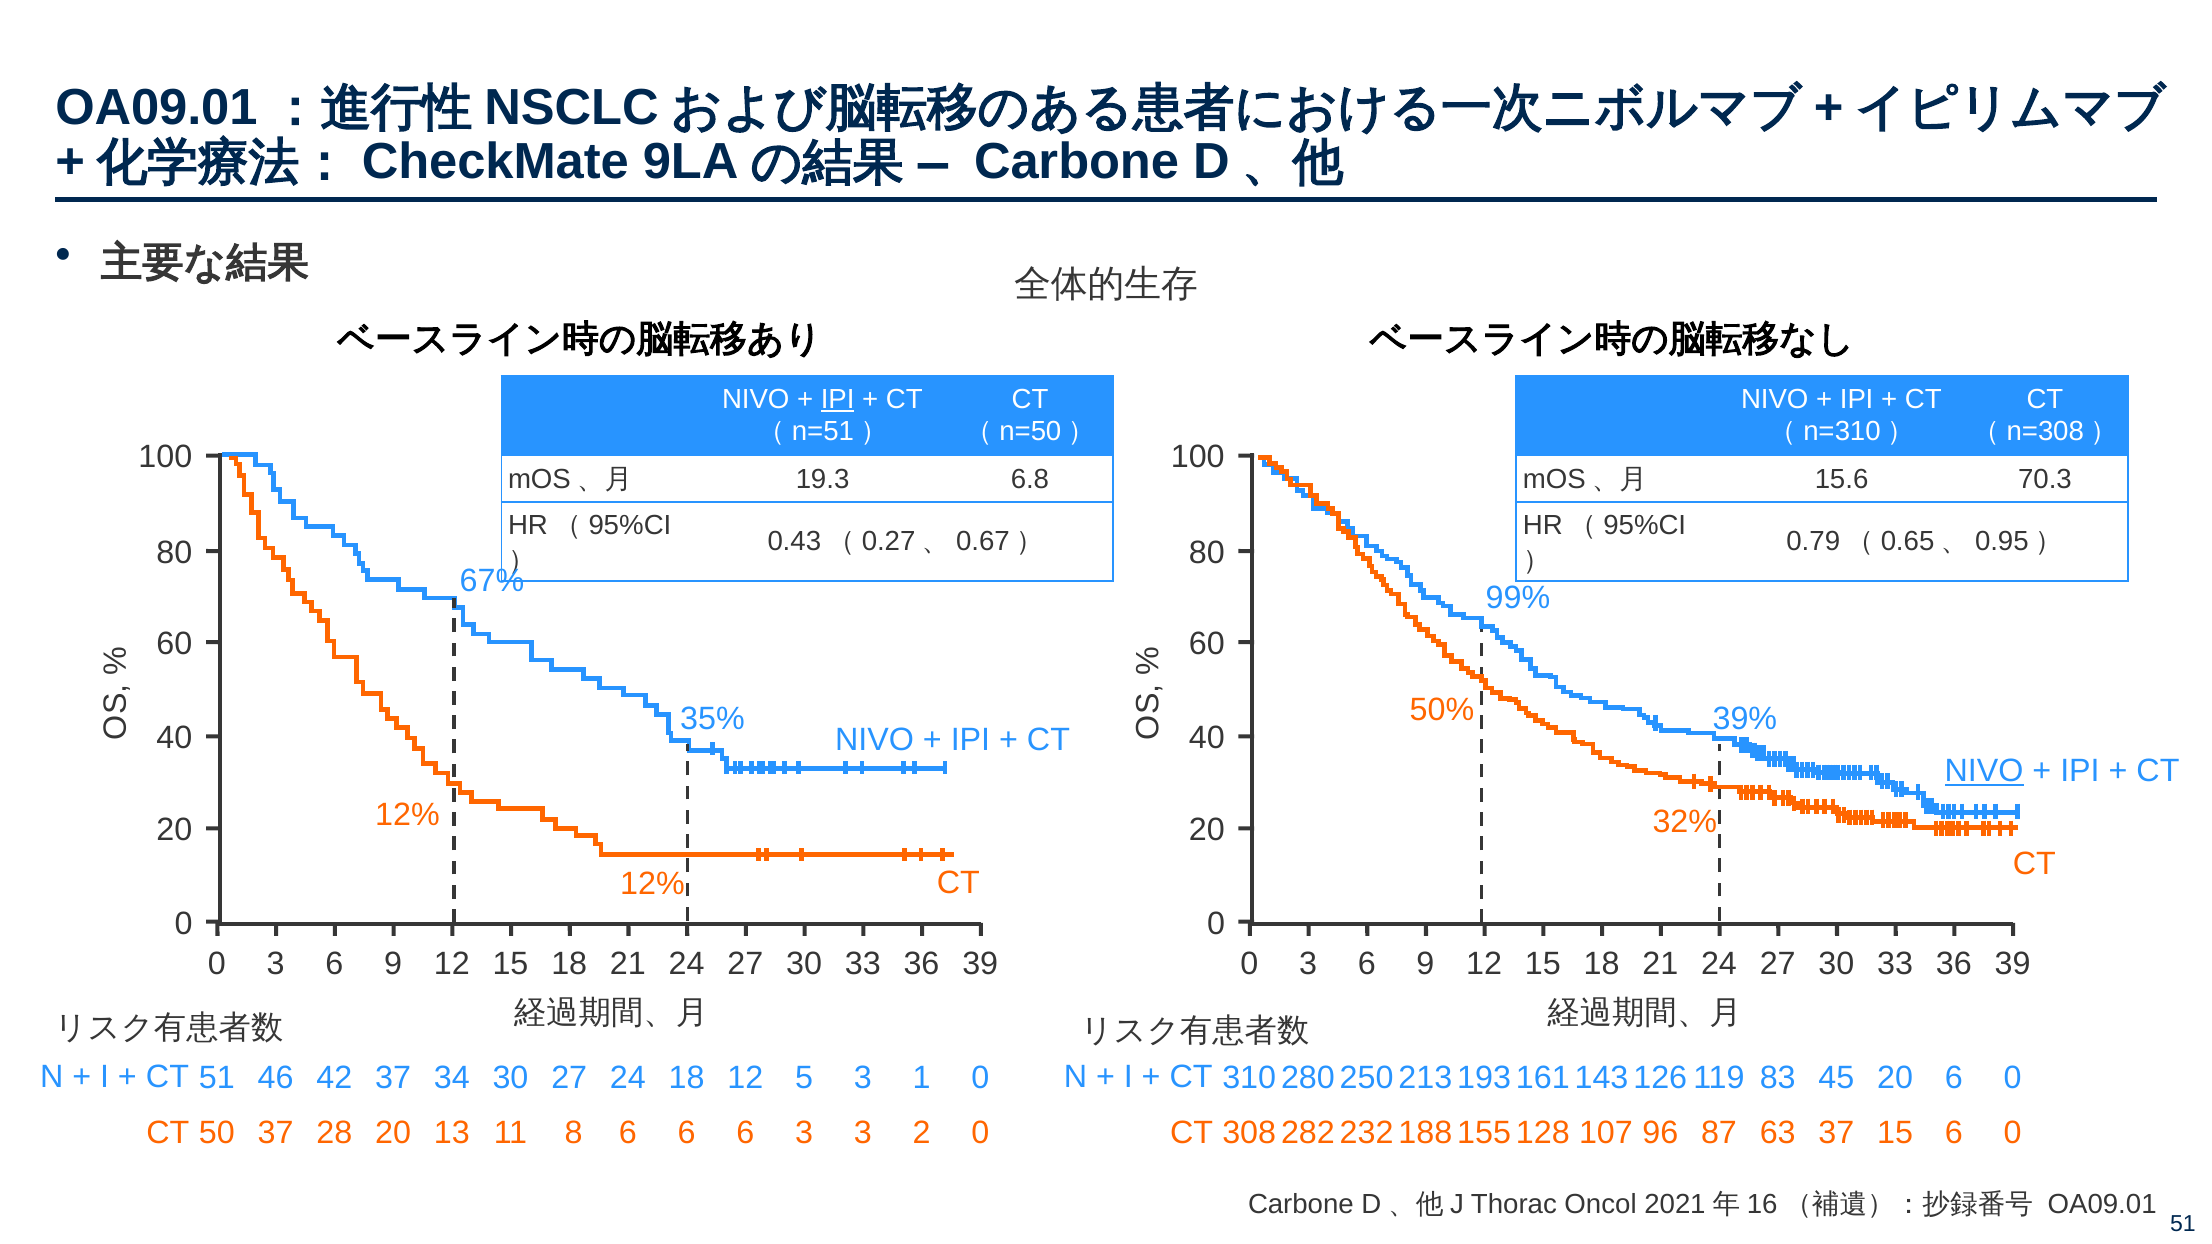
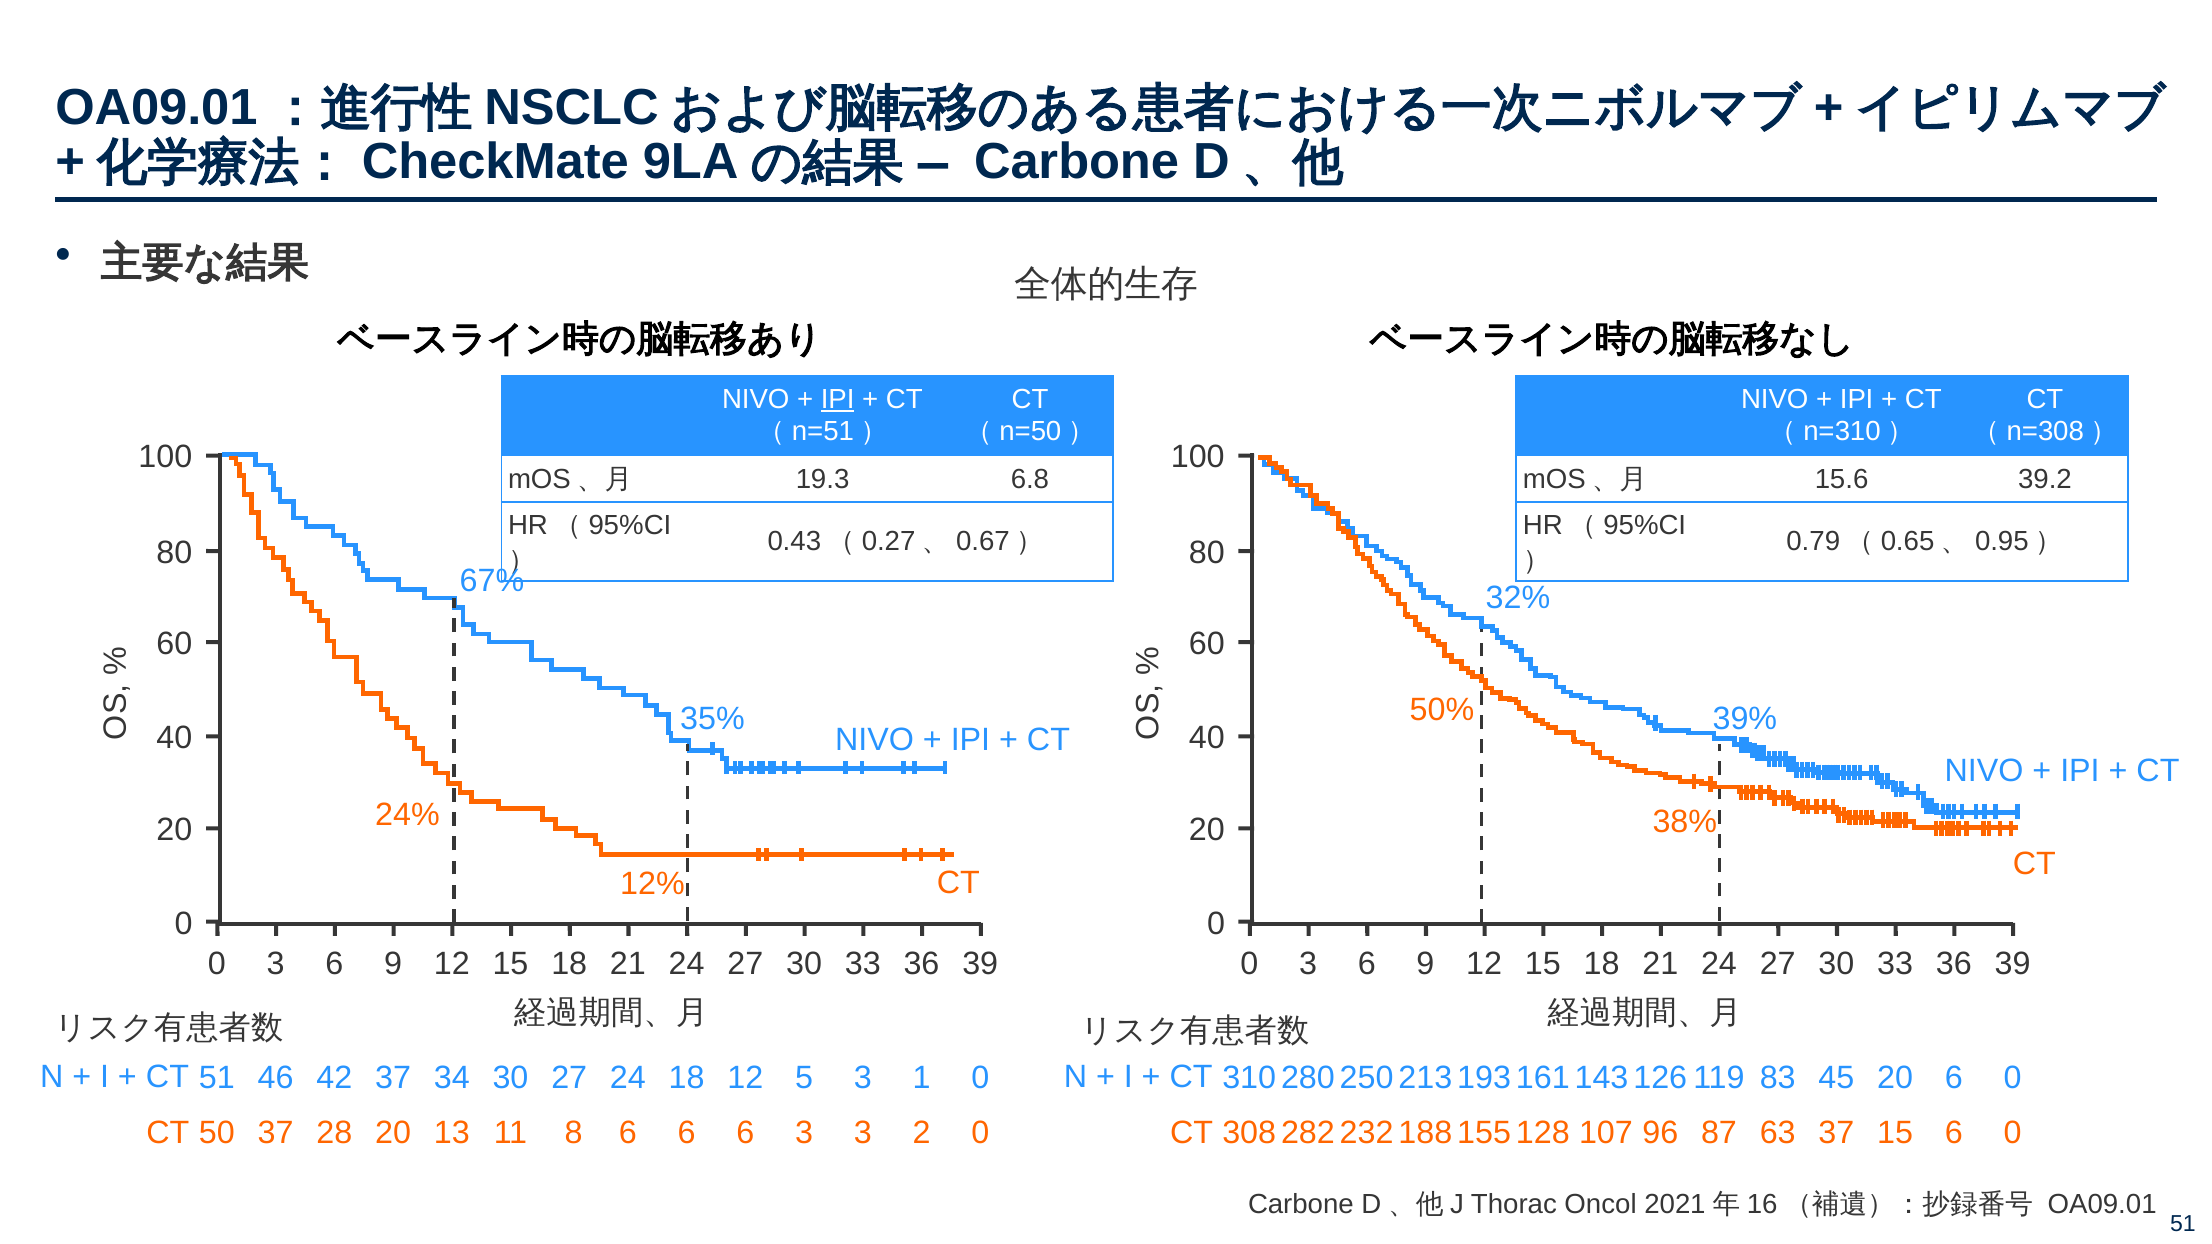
70.3: 70.3 -> 39.2 (2045, 479)
99%: 99% -> 32% (1518, 598)
NIVO underline: present -> none (1984, 771)
12%: 12% -> 24% (408, 815)
32%: 32% -> 38% (1685, 822)
